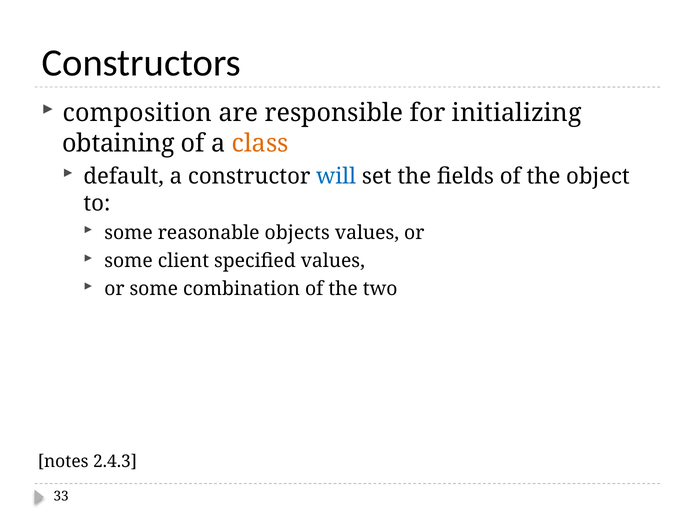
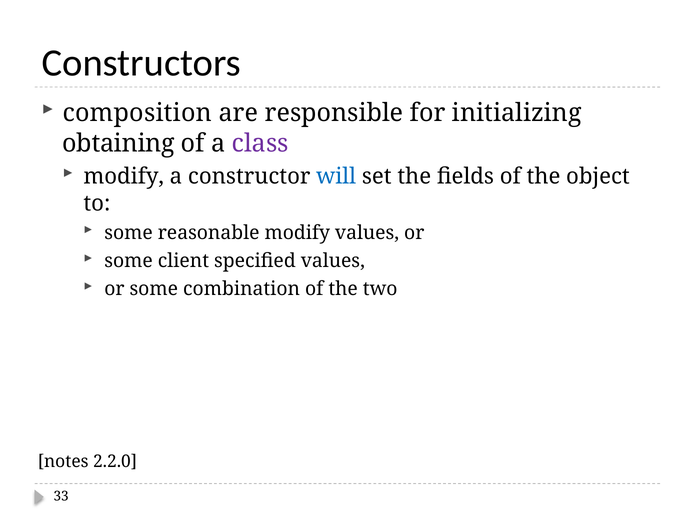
class colour: orange -> purple (260, 143)
default: default -> modify (124, 176)
reasonable objects: objects -> modify (297, 233)
2.4.3: 2.4.3 -> 2.2.0 (115, 461)
